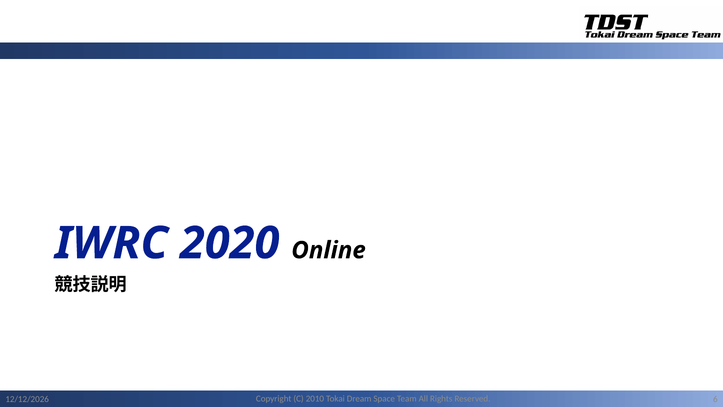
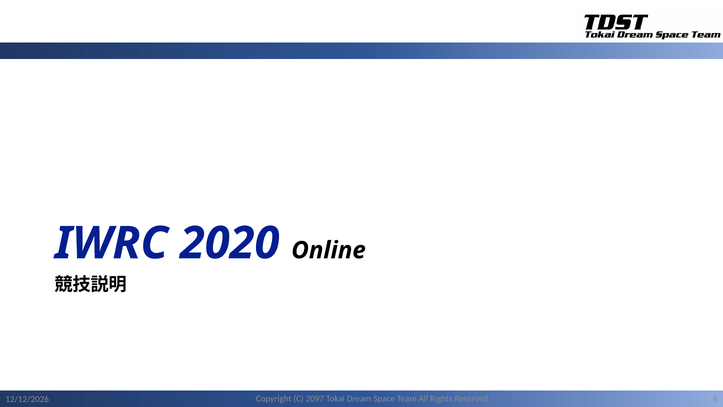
2010: 2010 -> 2097 (315, 399)
